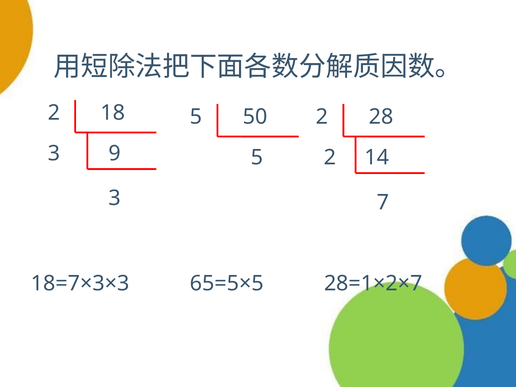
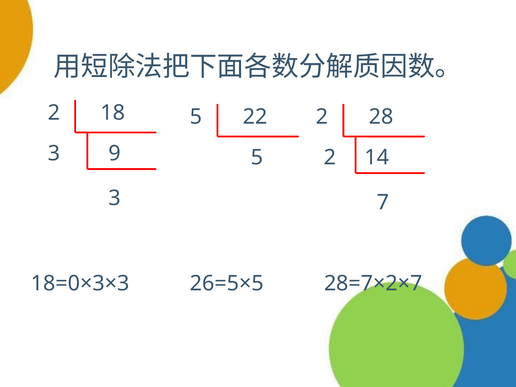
50: 50 -> 22 (255, 117)
18=7×3×3: 18=7×3×3 -> 18=0×3×3 (80, 284)
65=5×5: 65=5×5 -> 26=5×5 (227, 284)
28=1×2×7: 28=1×2×7 -> 28=7×2×7 (373, 284)
